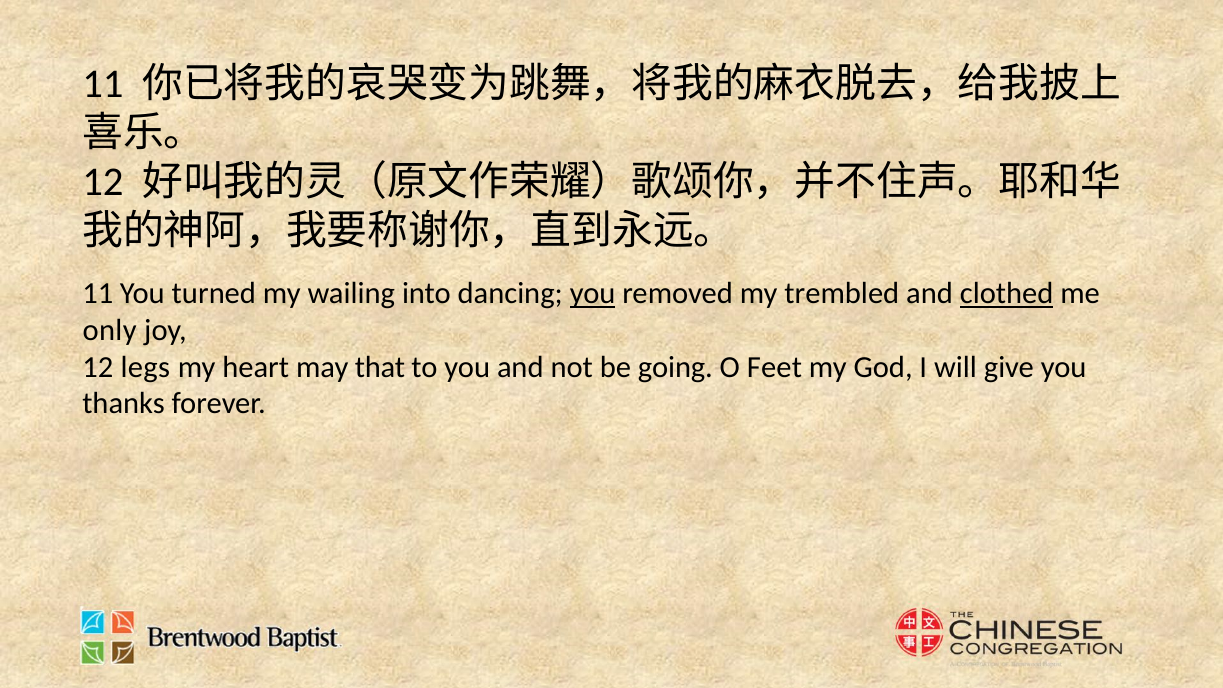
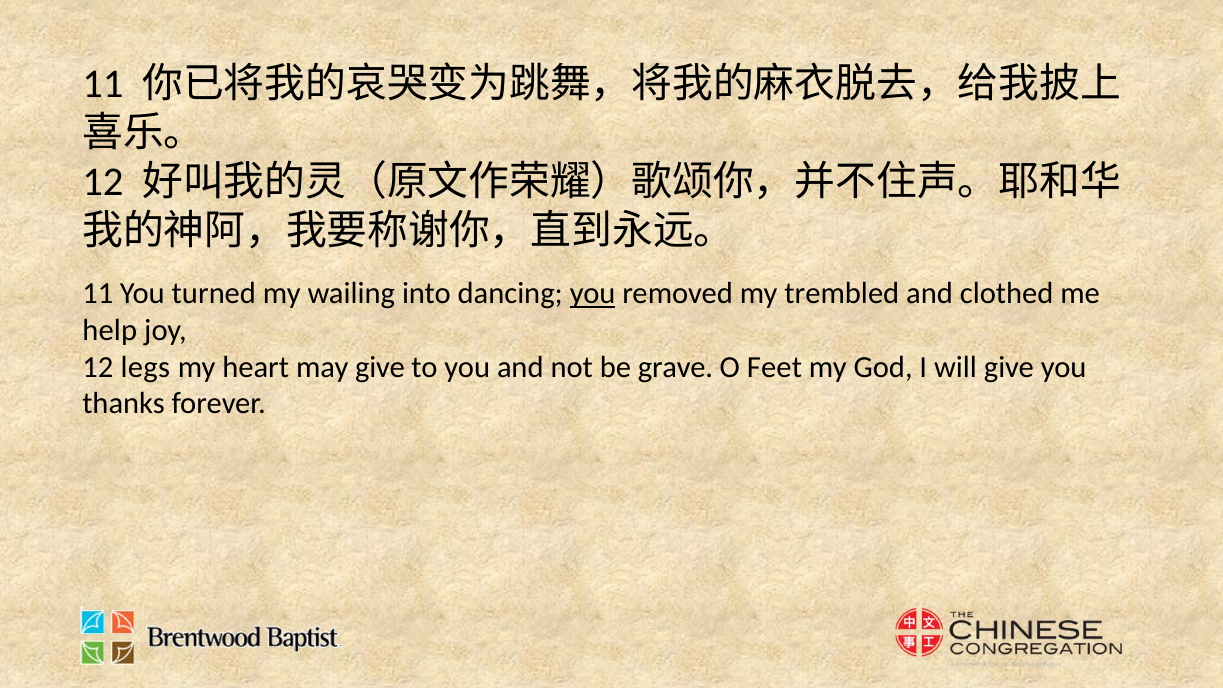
clothed underline: present -> none (1007, 294)
only: only -> help (110, 330)
may that: that -> give (380, 367)
going: going -> grave (675, 367)
